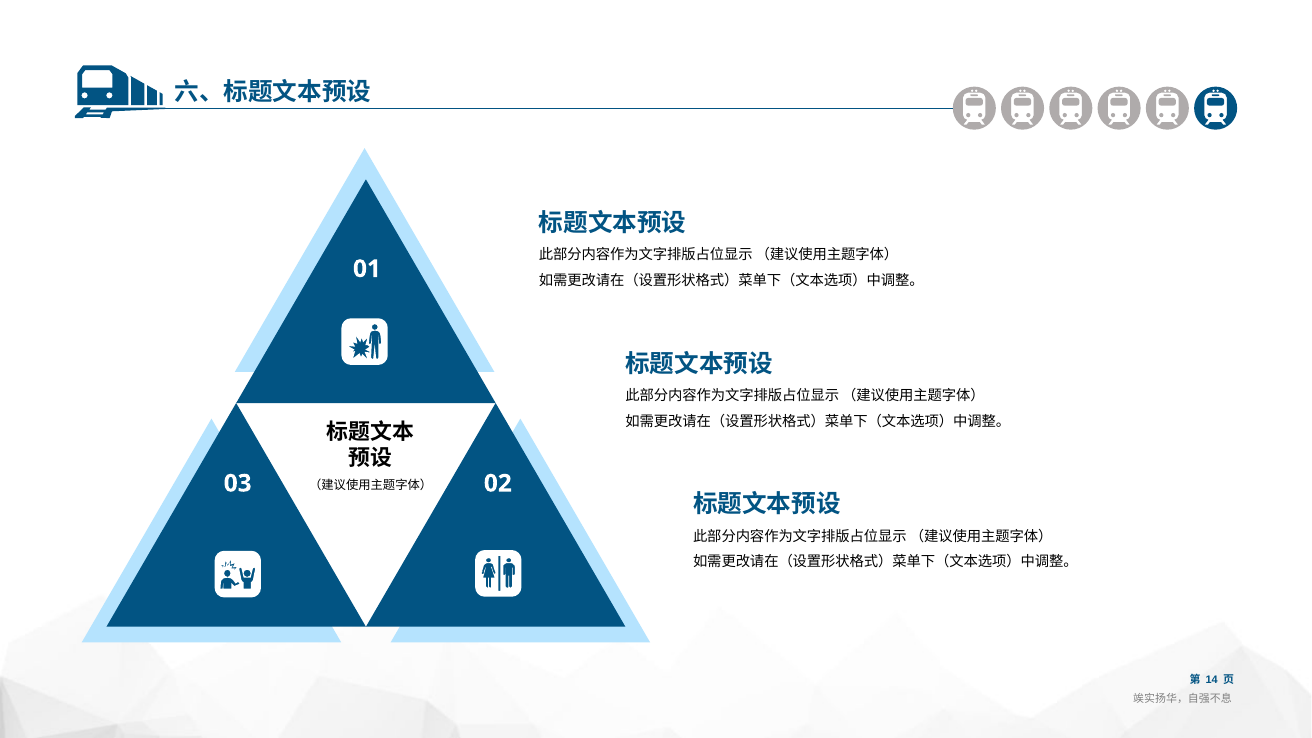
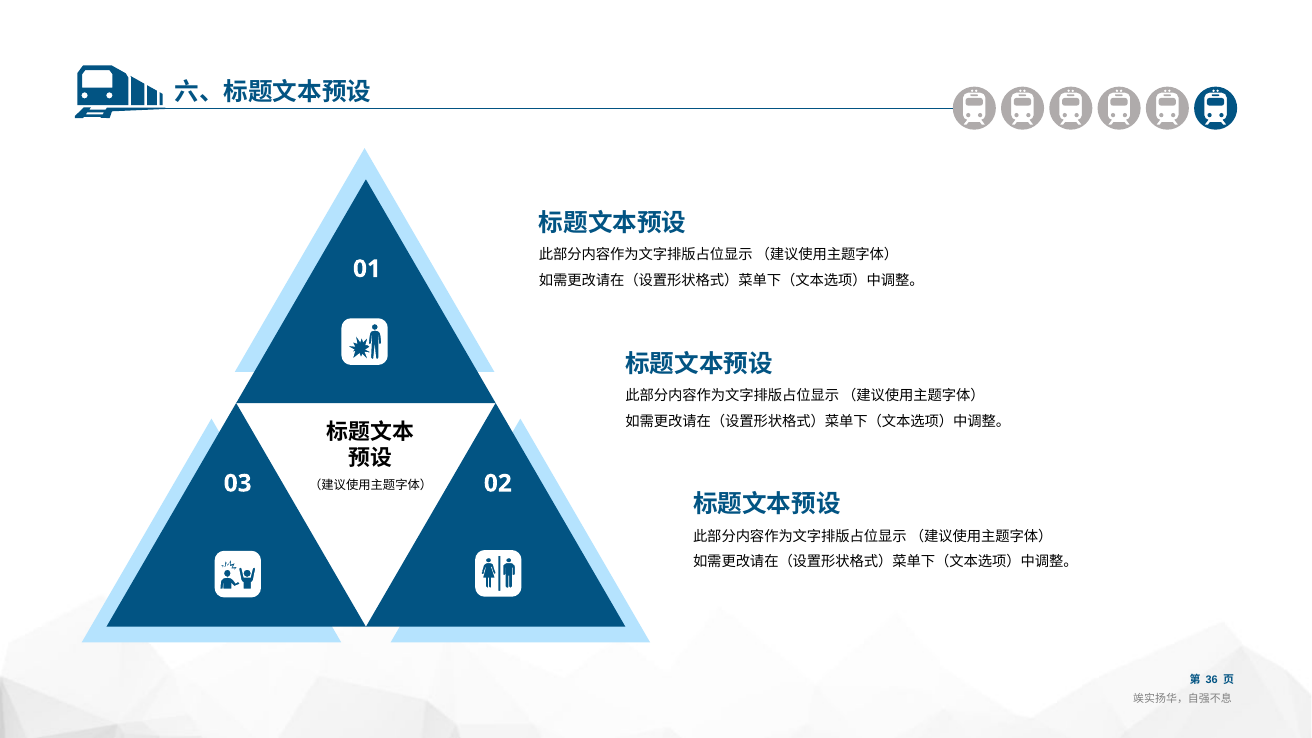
14: 14 -> 36 (1212, 680)
